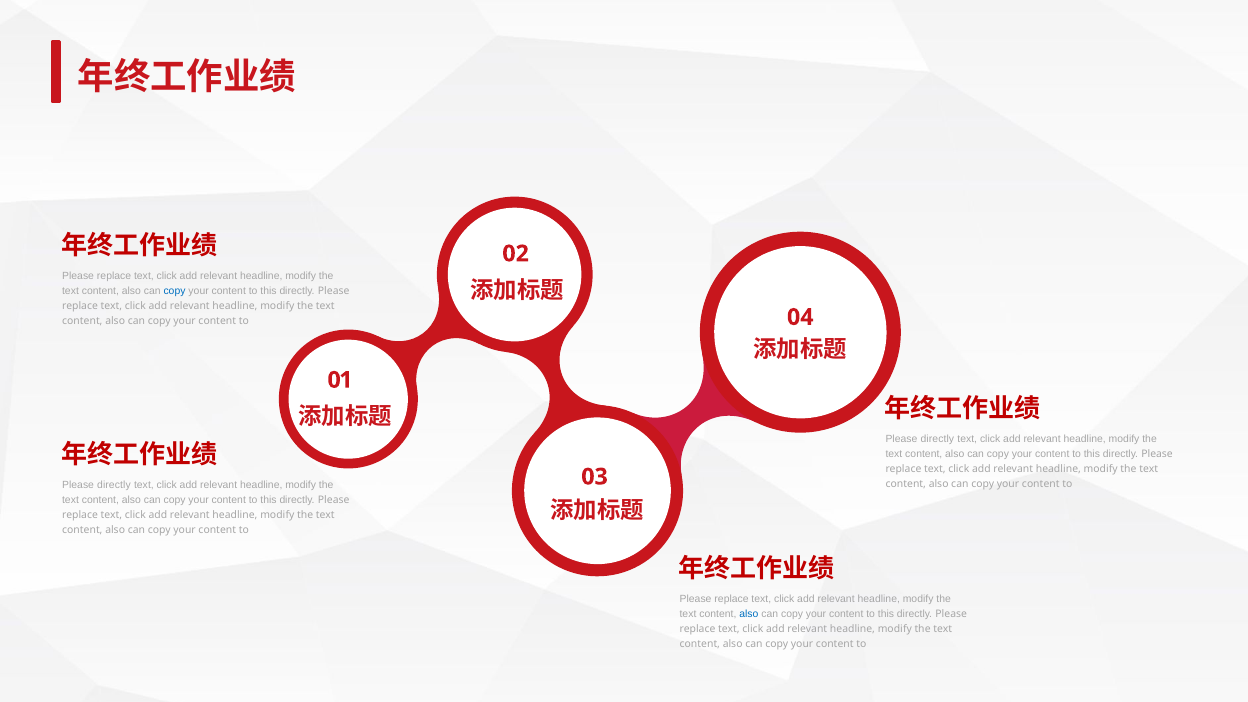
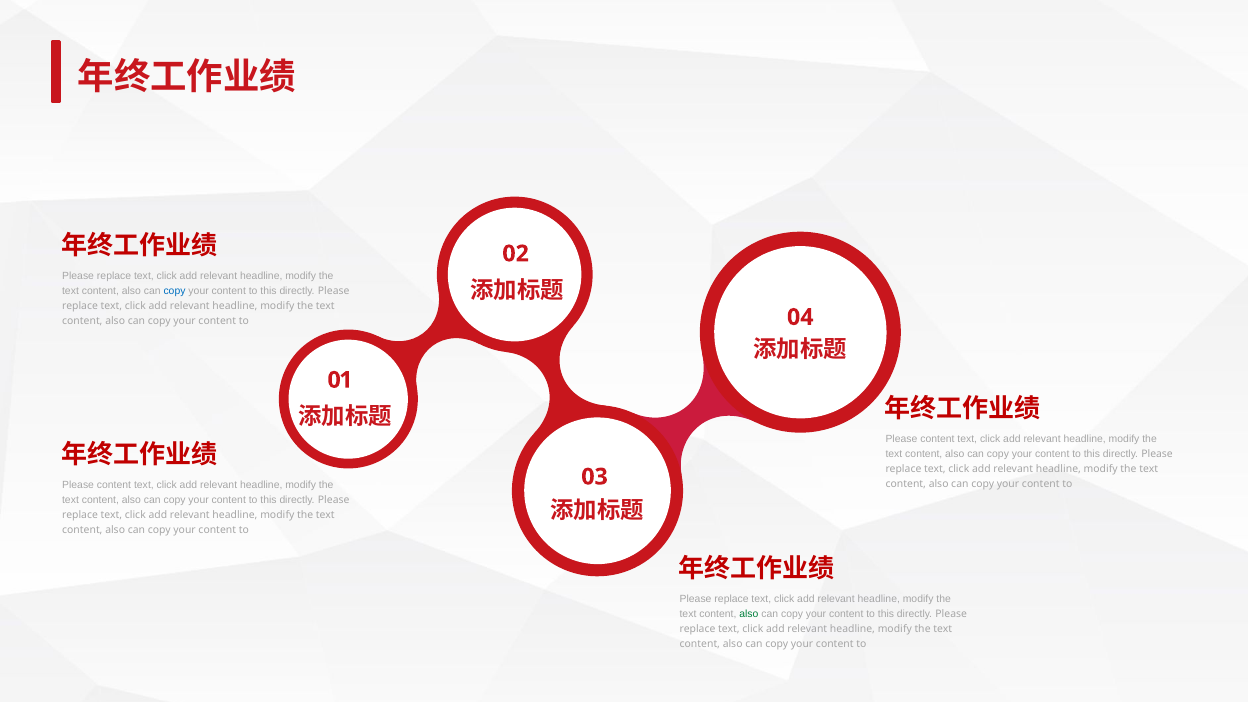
directly: directly -> content (937, 439)
directly: directly -> content (114, 485)
also colour: blue -> green (749, 614)
